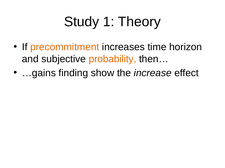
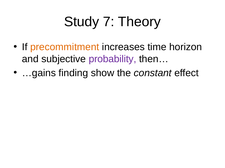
1: 1 -> 7 (109, 22)
probability colour: orange -> purple (113, 59)
increase: increase -> constant (153, 73)
